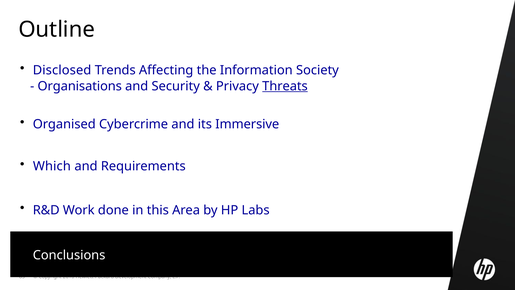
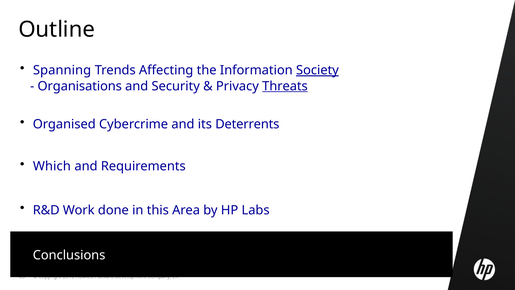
Disclosed: Disclosed -> Spanning (62, 70)
Society underline: none -> present (317, 70)
Immersive: Immersive -> Deterrents (247, 124)
